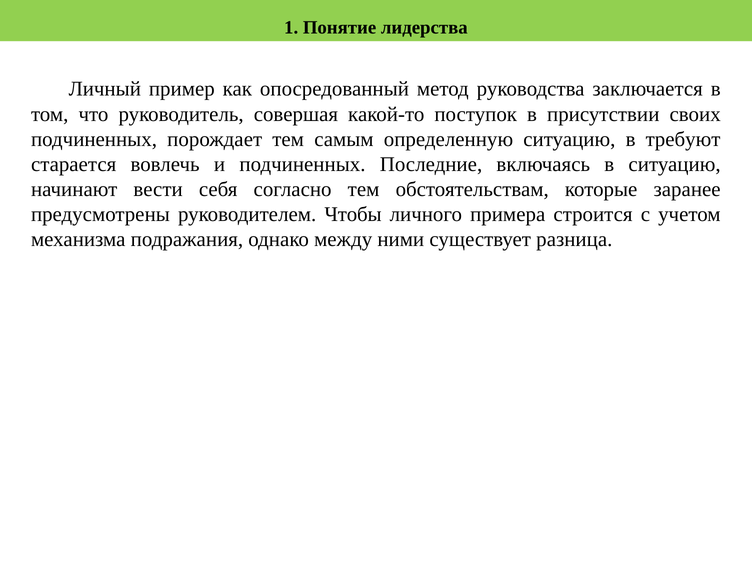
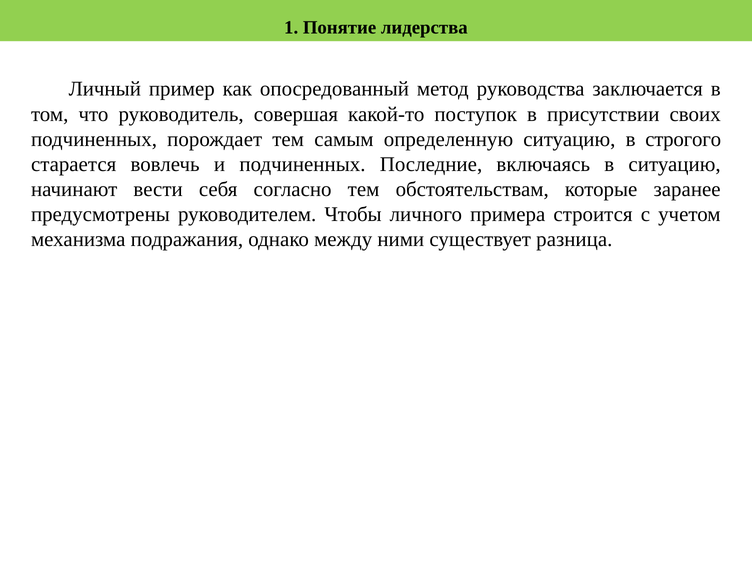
требуют: требуют -> строгого (683, 139)
